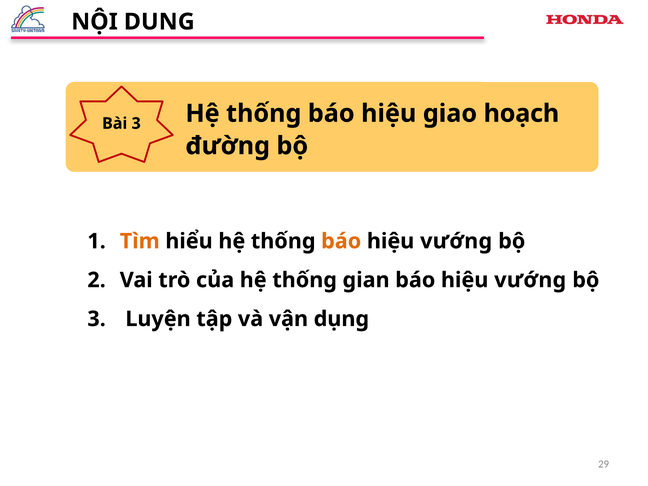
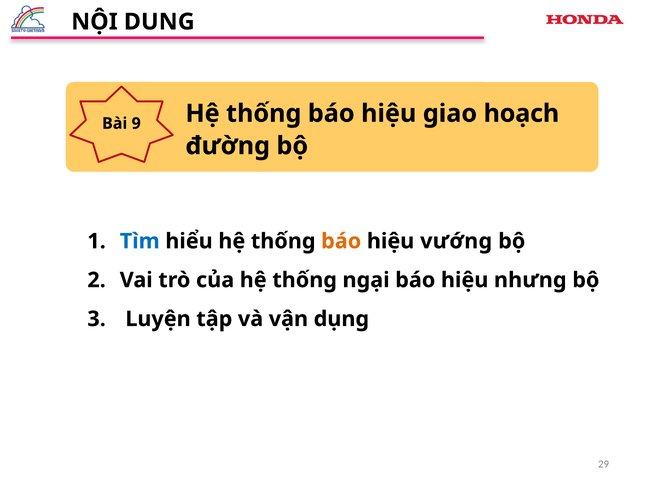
3: 3 -> 9 (136, 123)
Tìm colour: orange -> blue (140, 241)
gian: gian -> ngại (366, 280)
vướng: vướng -> nhưng (530, 280)
